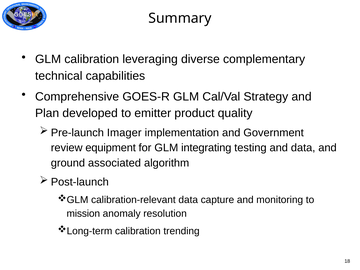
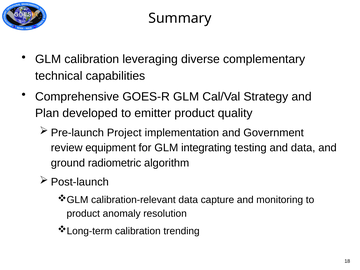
Imager: Imager -> Project (124, 133)
associated: associated -> radiometric (115, 163)
mission: mission -> product (83, 214)
